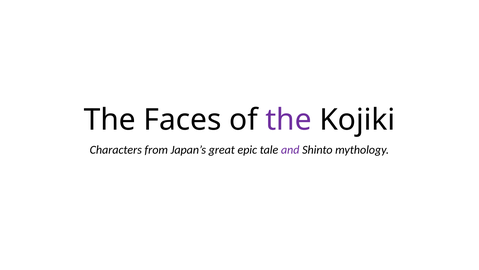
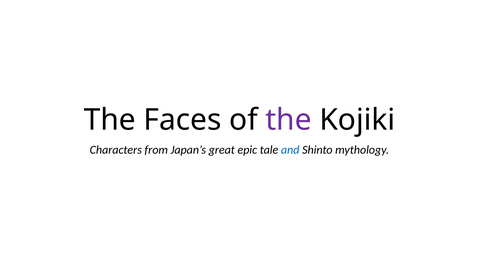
and colour: purple -> blue (290, 150)
